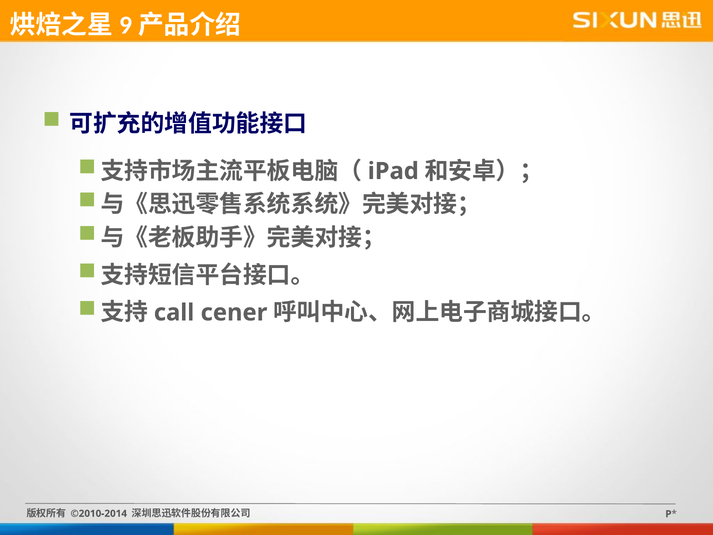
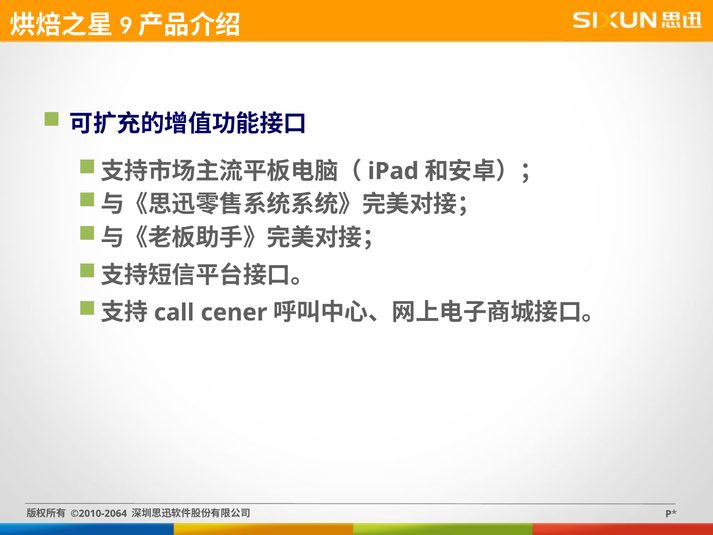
©2010-2014: ©2010-2014 -> ©2010-2064 (99, 513)
